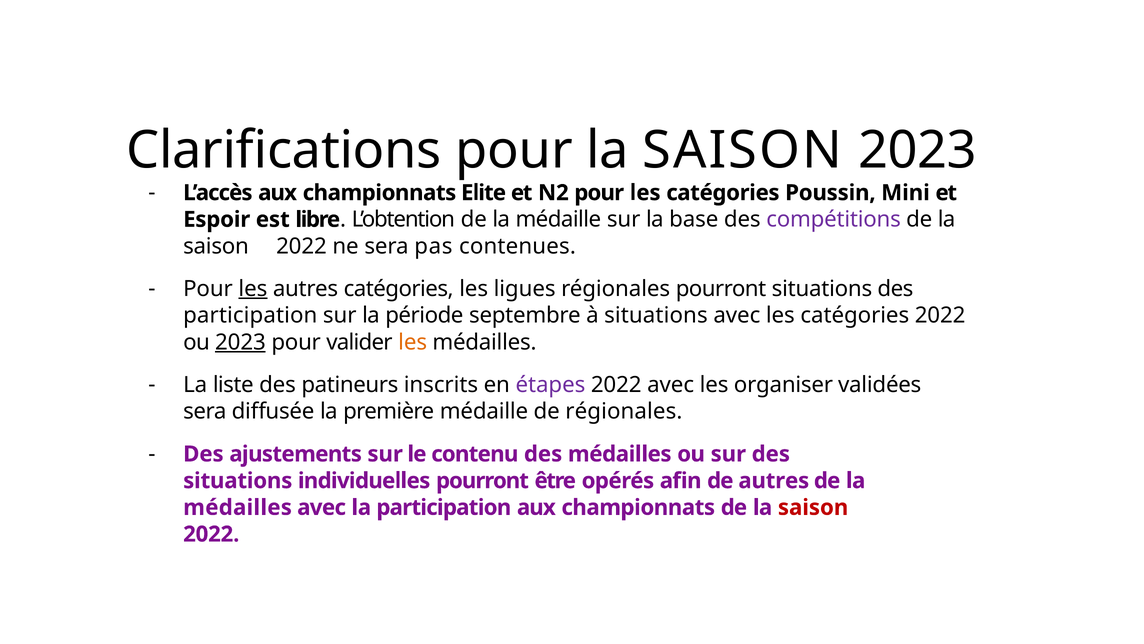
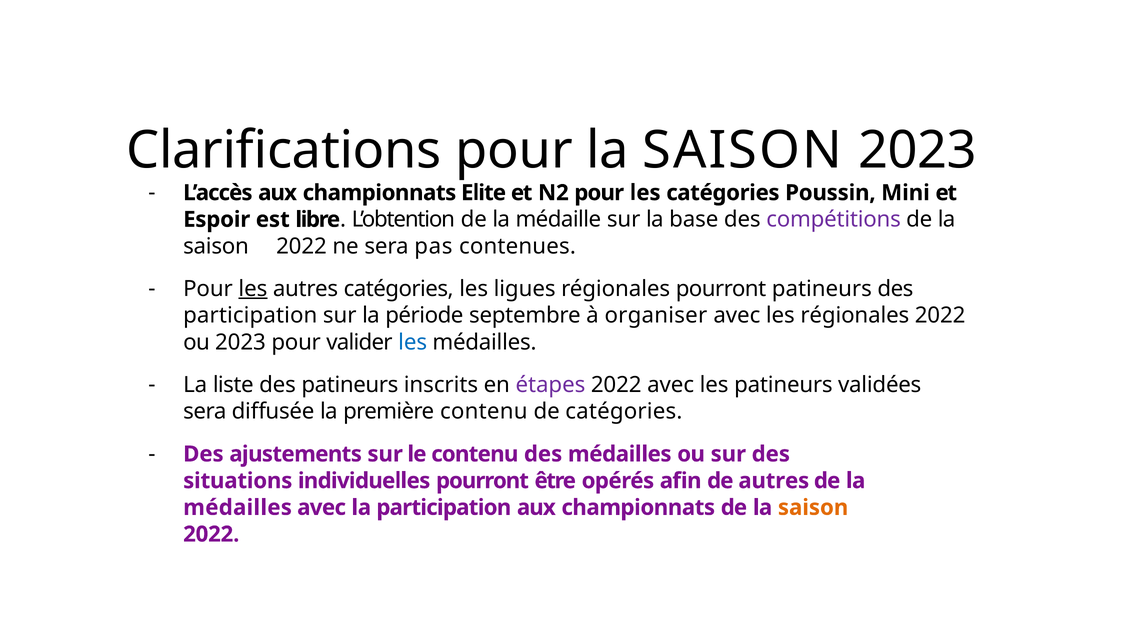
pourront situations: situations -> patineurs (822, 289)
à situations: situations -> organiser (656, 315)
avec les catégories: catégories -> régionales (855, 315)
2023 underline: present -> none (240, 342)
les colour: orange -> blue (413, 342)
les organiser: organiser -> patineurs (783, 385)
première médaille: médaille -> contenu (484, 411)
de régionales: régionales -> catégories (624, 411)
saison colour: red -> orange (813, 507)
